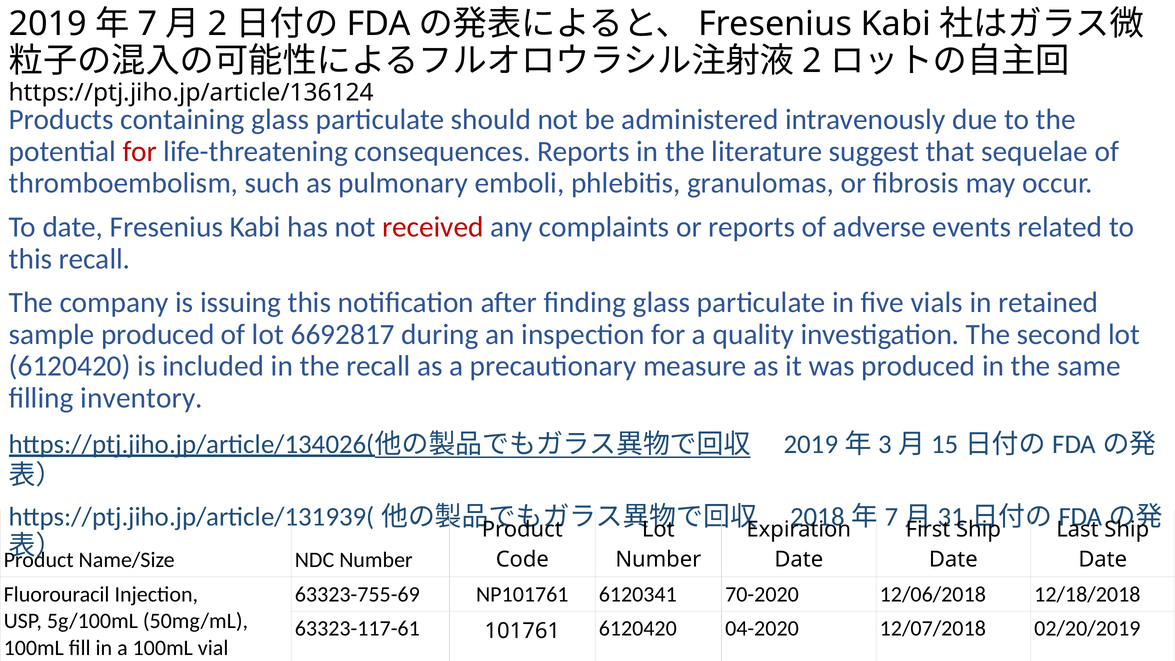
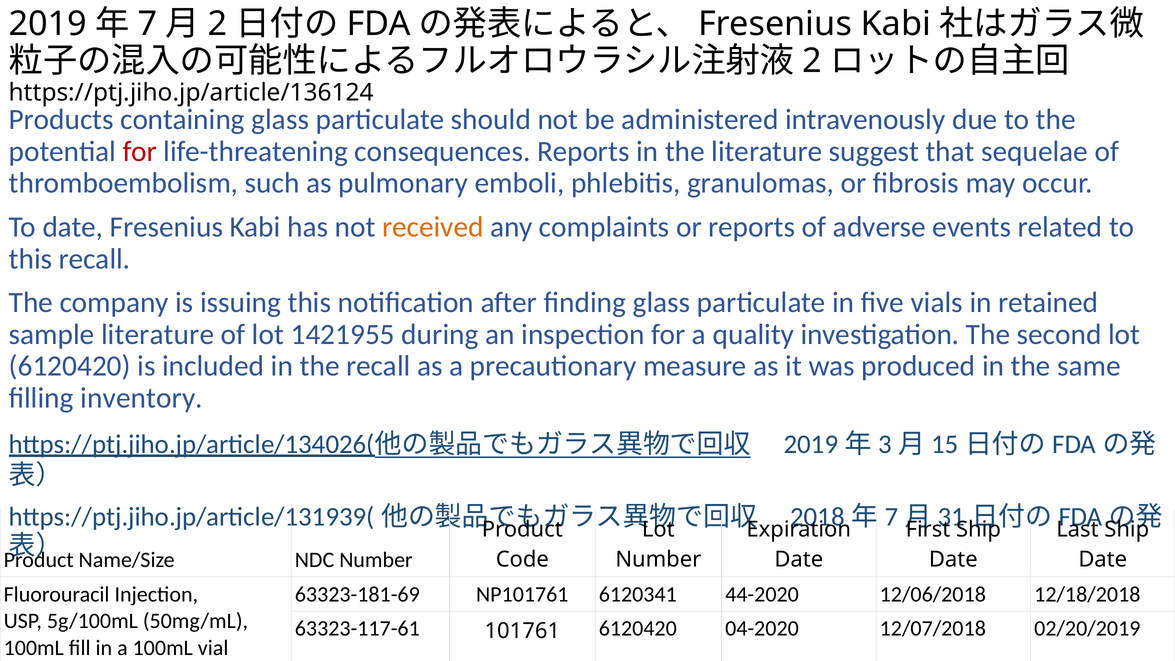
received colour: red -> orange (433, 227)
sample produced: produced -> literature (158, 334)
6692817: 6692817 -> 1421955 (343, 334)
63323-755-69: 63323-755-69 -> 63323-181-69 (357, 594)
70-2020: 70-2020 -> 44-2020 (762, 594)
